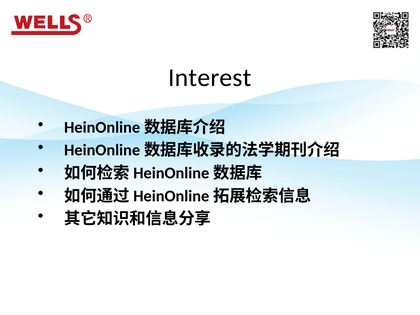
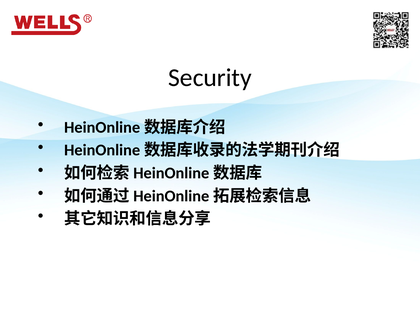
Interest: Interest -> Security (210, 78)
